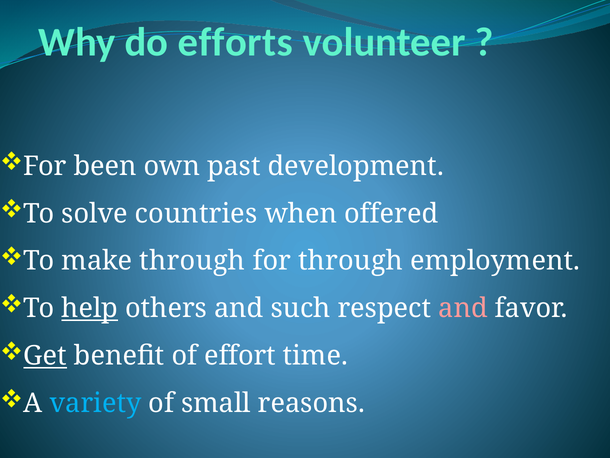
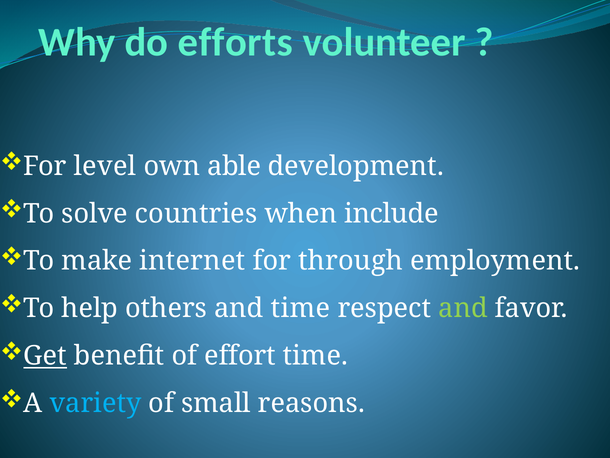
been: been -> level (105, 166)
past: past -> able (234, 166)
offered: offered -> include (391, 213)
make through: through -> internet (192, 261)
help underline: present -> none (90, 308)
and such: such -> time (301, 308)
and colour: pink -> light green (463, 308)
